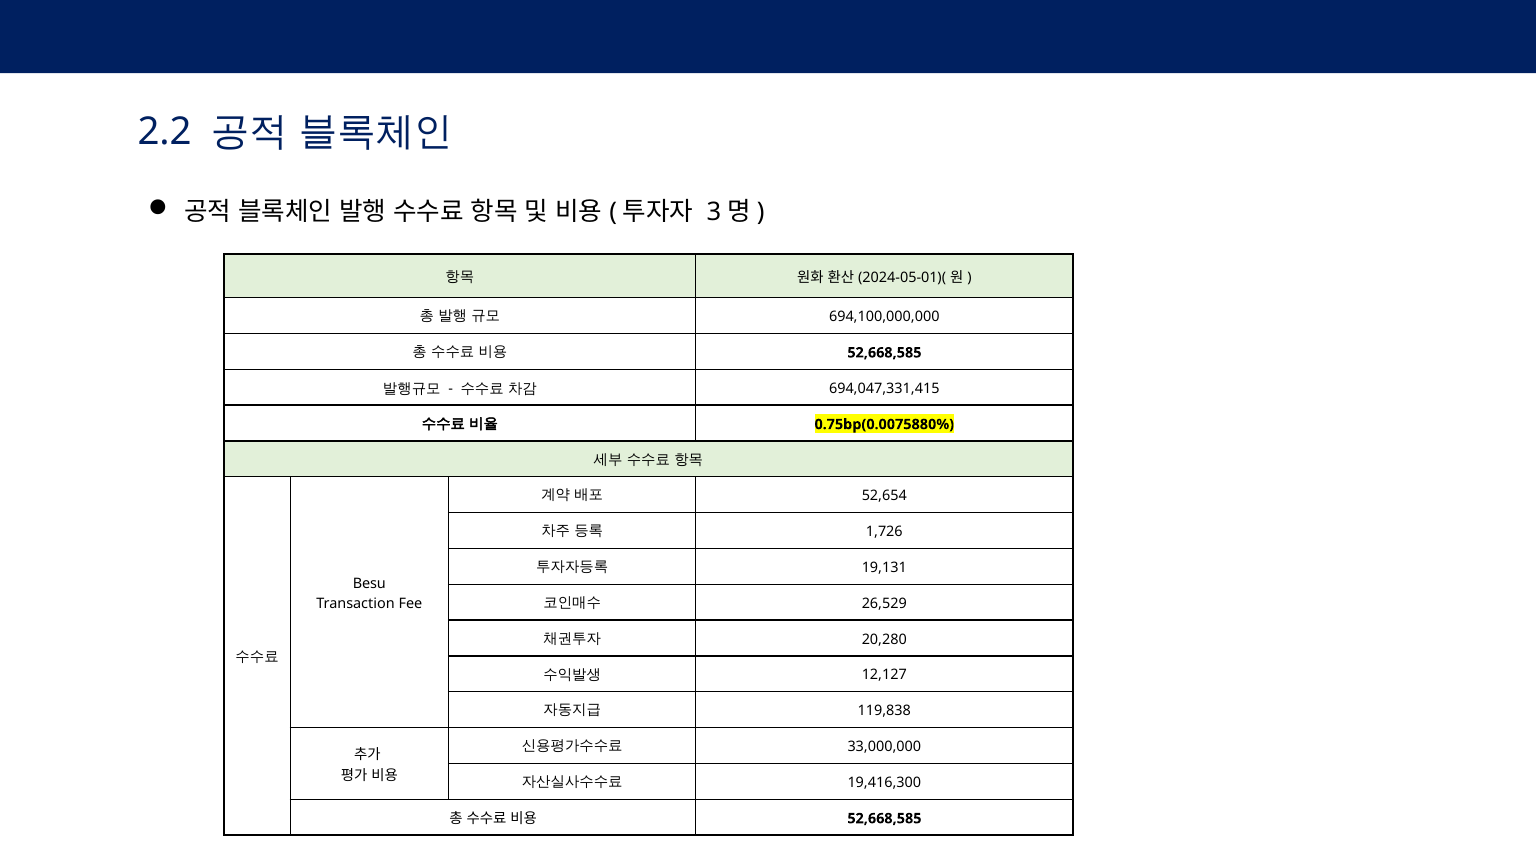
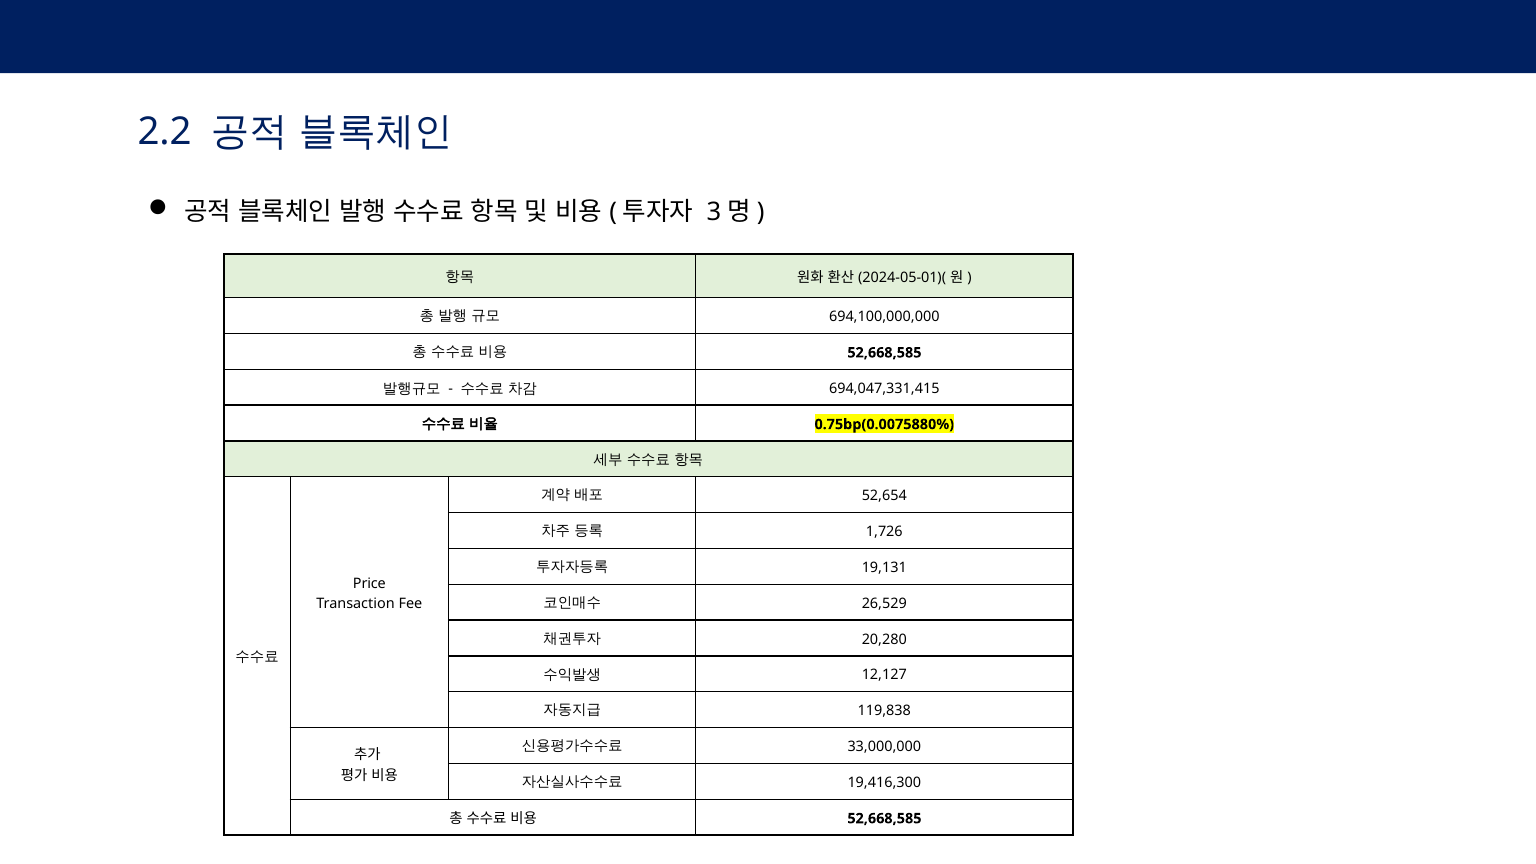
Besu: Besu -> Price (369, 584)
